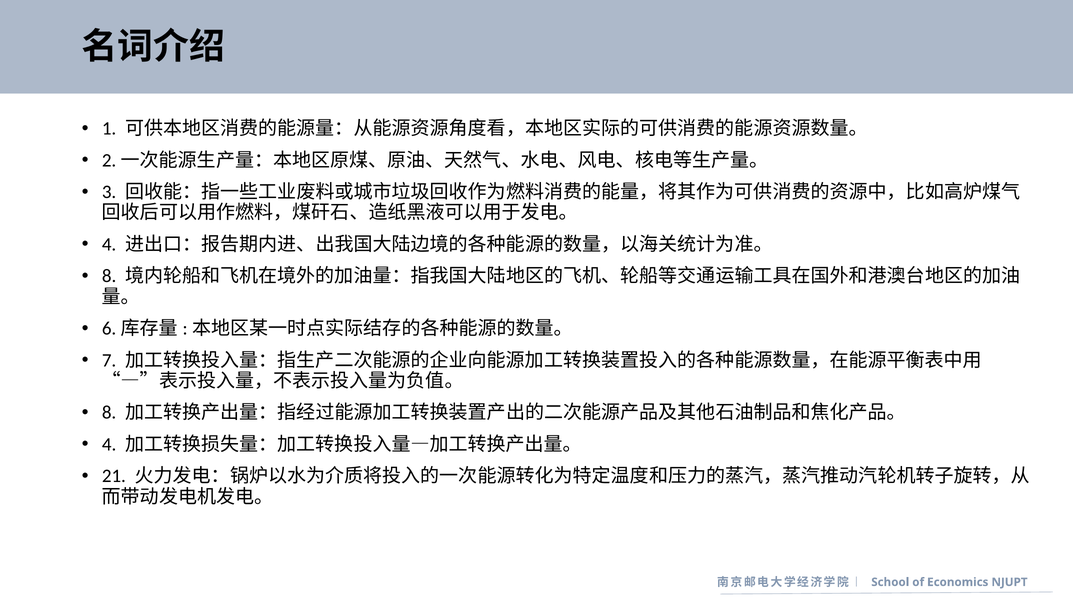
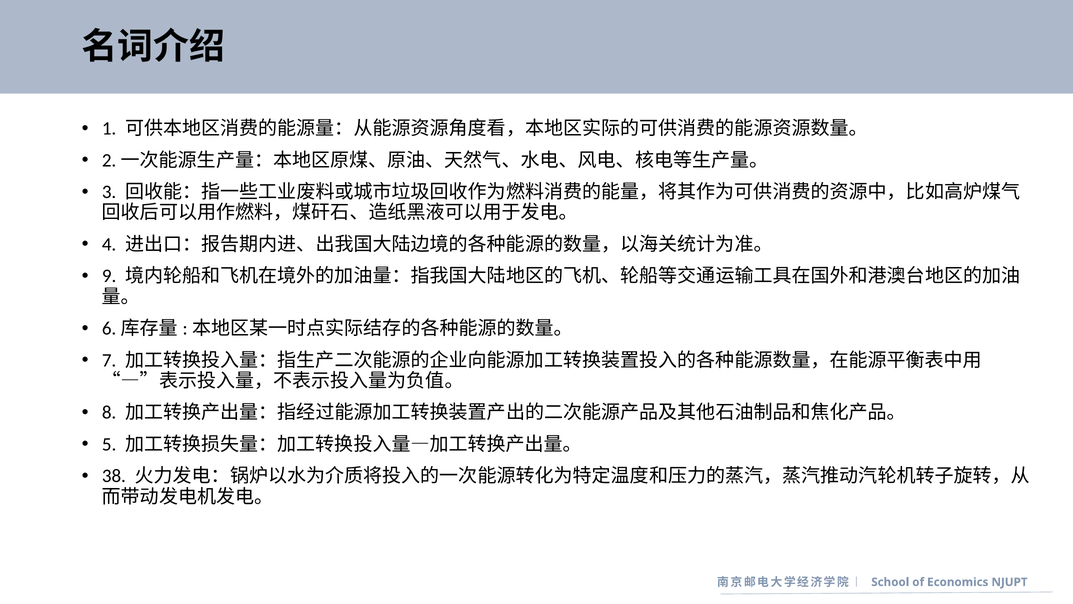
8: 8 -> 9 (109, 276)
4: 4 -> 5 (109, 444)
21: 21 -> 38 (114, 476)
